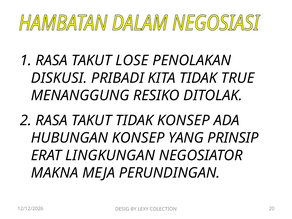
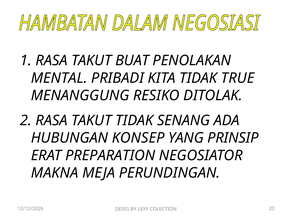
LOSE: LOSE -> BUAT (132, 61)
DISKUSI: DISKUSI -> MENTAL (59, 78)
TIDAK KONSEP: KONSEP -> SENANG (184, 120)
LINGKUNGAN: LINGKUNGAN -> PREPARATION (110, 155)
